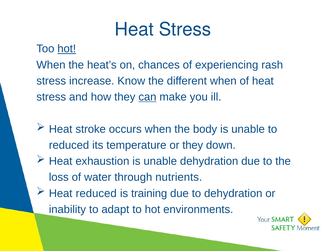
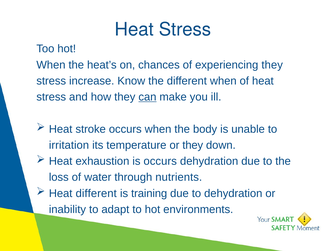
hot underline: present -> none (67, 49)
experiencing rash: rash -> they (272, 65)
reduced: reduced -> irritation (69, 145)
exhaustion is unable: unable -> occurs (160, 161)
Heat reduced: reduced -> different (96, 193)
